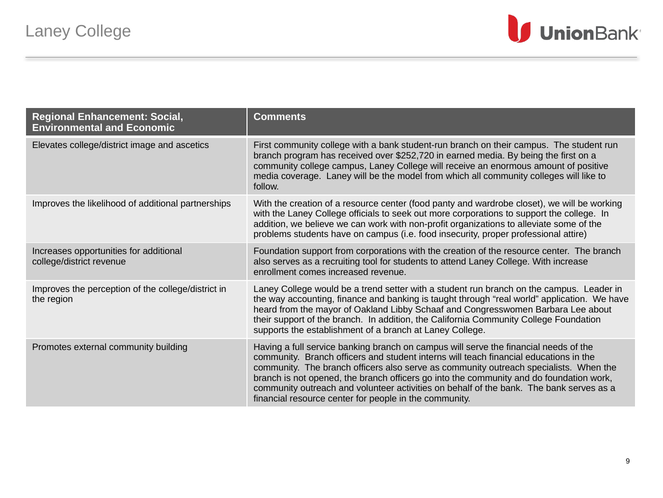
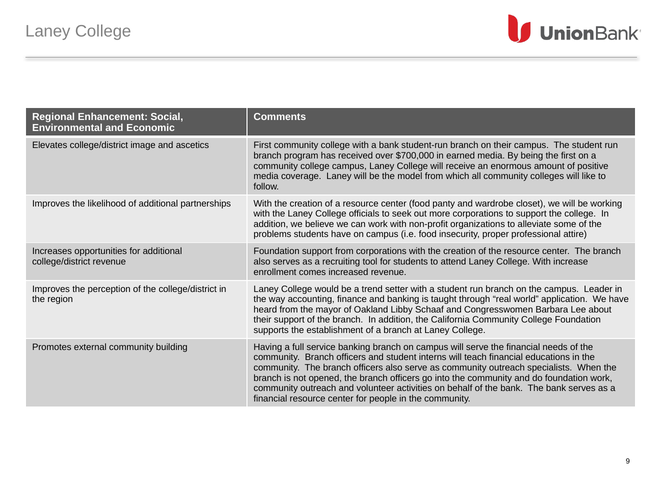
$252,720: $252,720 -> $700,000 (415, 155)
